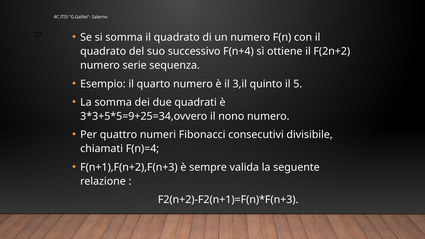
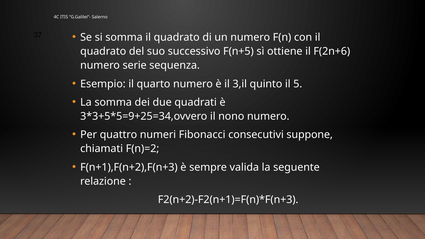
F(n+4: F(n+4 -> F(n+5 (238, 51)
F(2n+2: F(2n+2 -> F(2n+6 (332, 51)
divisibile: divisibile -> suppone (310, 135)
F(n)=4: F(n)=4 -> F(n)=2 (143, 149)
